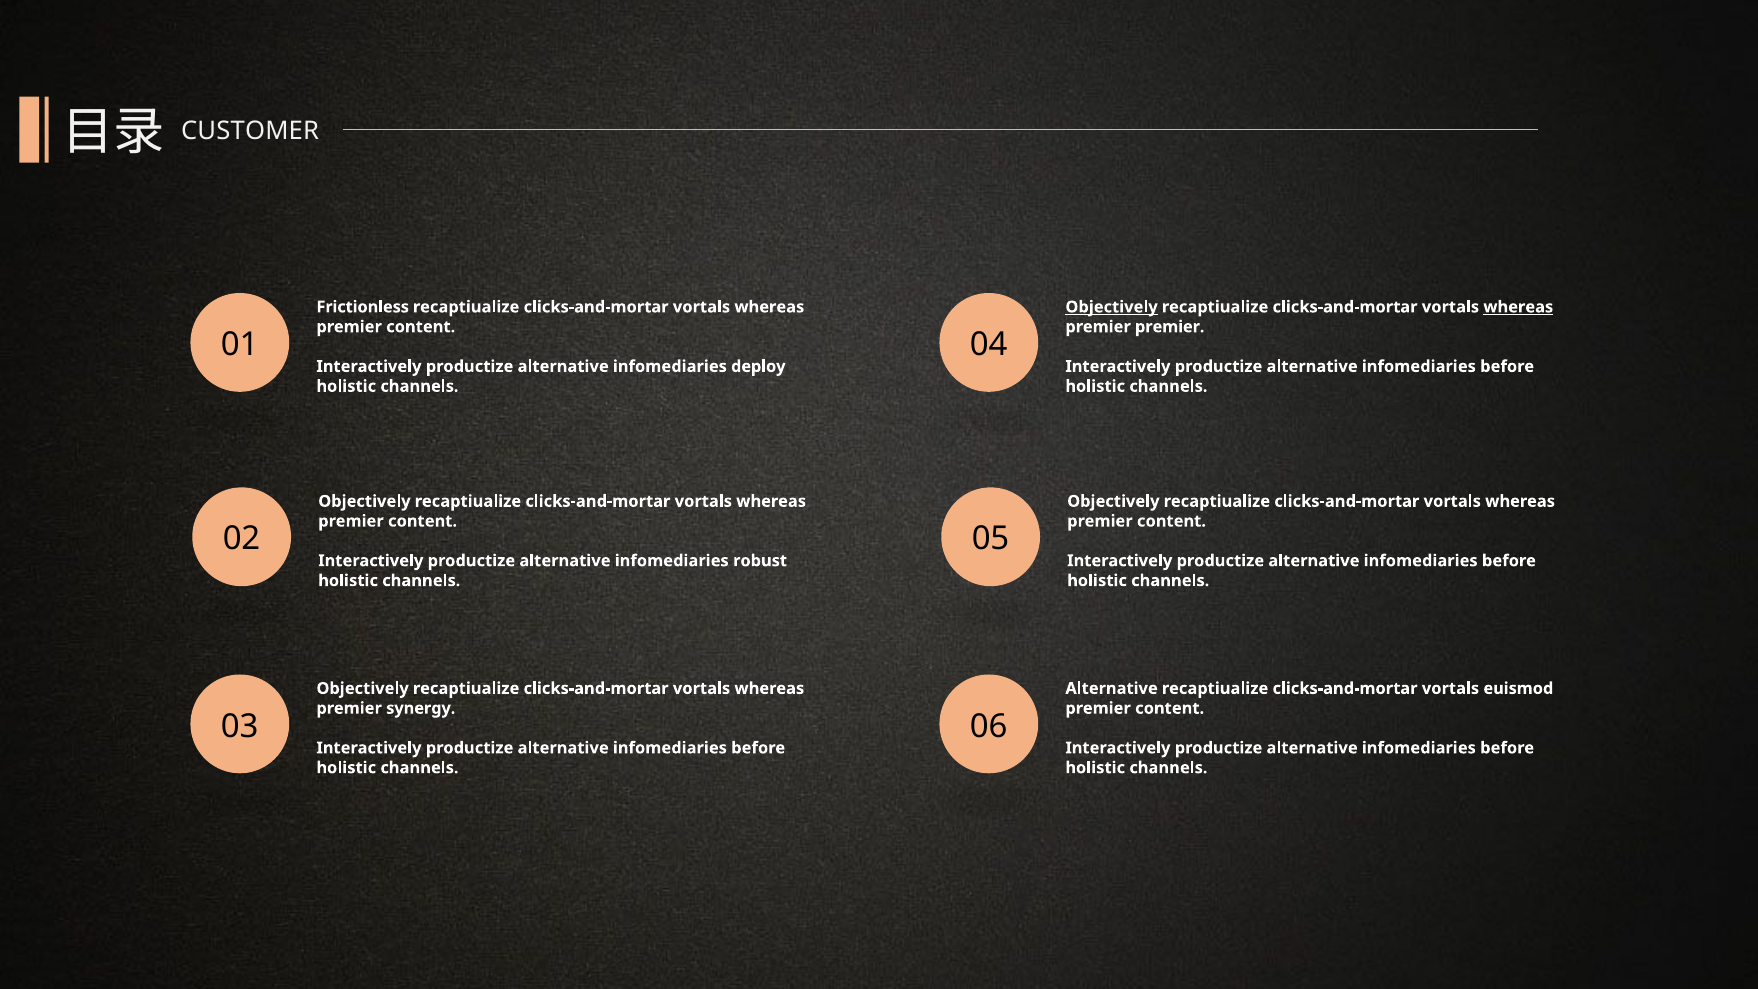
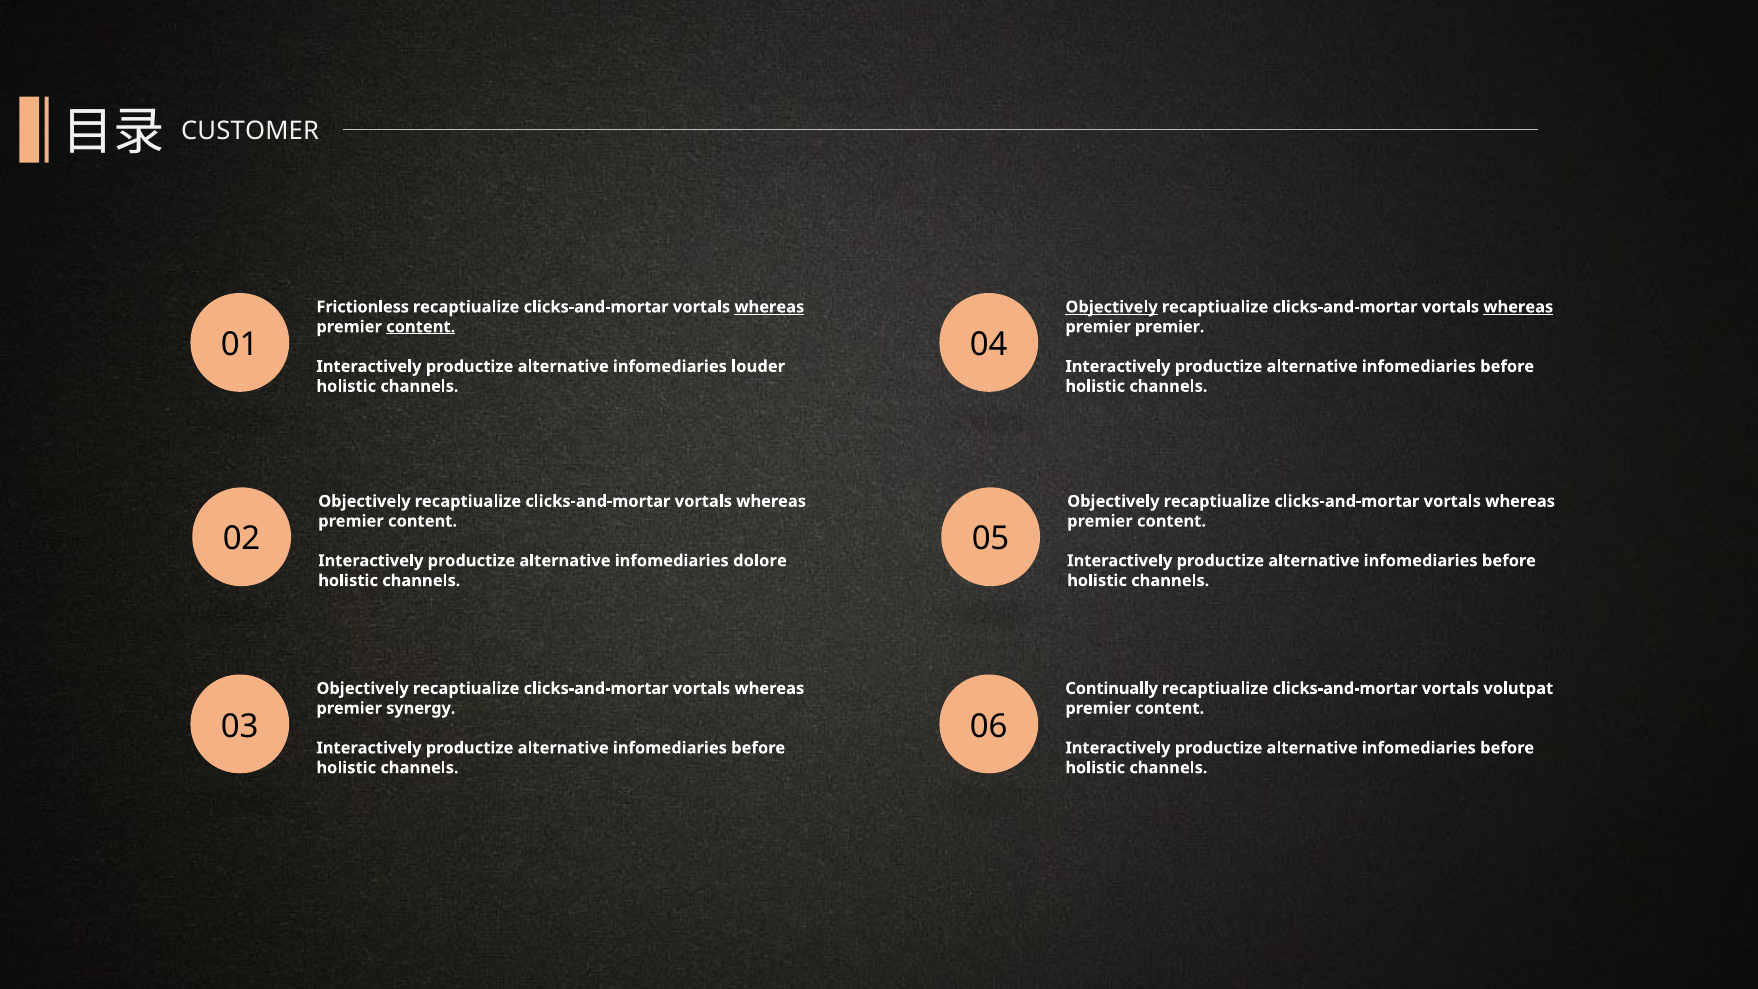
whereas underline: none -> present (769, 307)
content underline: none -> present (421, 327)
deploy: deploy -> louder (758, 366)
robust: robust -> dolore (760, 561)
Alternative: Alternative -> Continually (1112, 688)
euismod: euismod -> volutpat (1518, 688)
